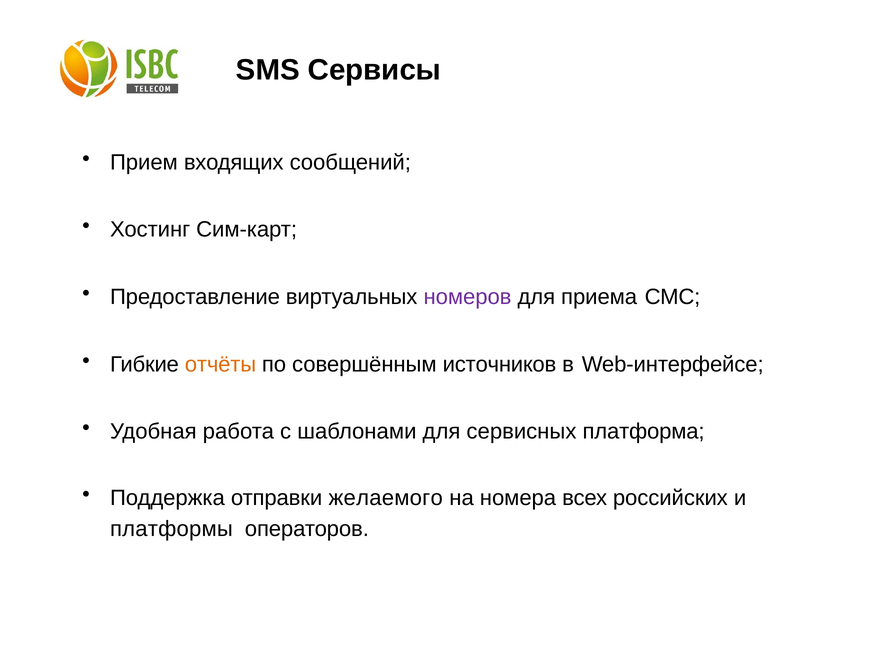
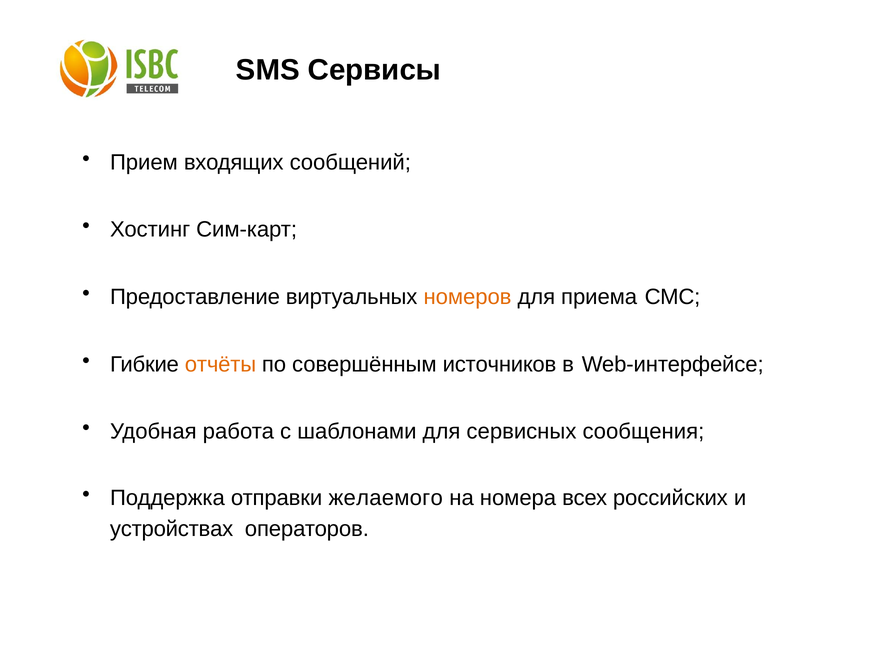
номеров colour: purple -> orange (468, 297)
платформа: платформа -> сообщения (643, 432)
платформы: платформы -> устройствах (172, 529)
